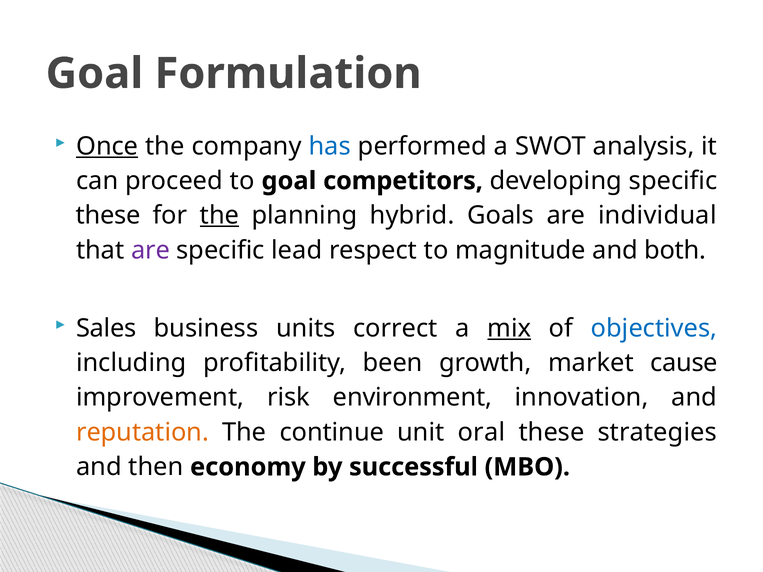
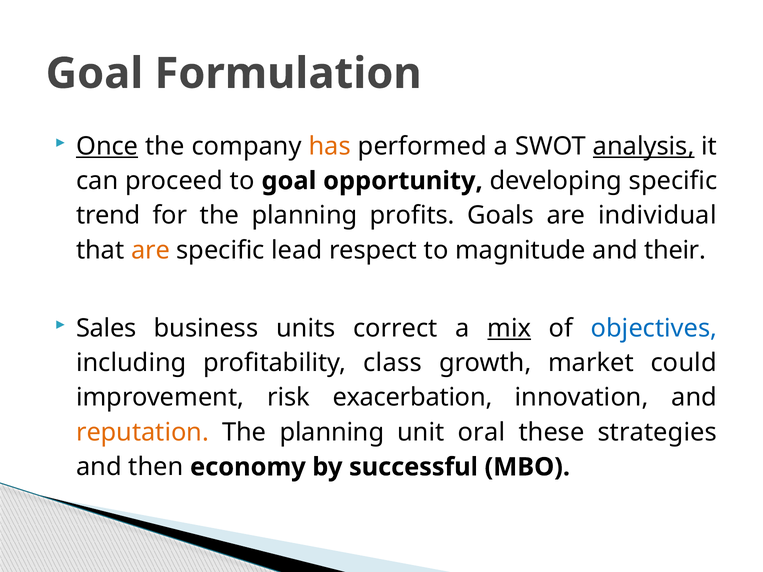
has colour: blue -> orange (330, 146)
analysis underline: none -> present (644, 146)
competitors: competitors -> opportunity (403, 181)
these: these -> trend (108, 216)
the underline: present -> none (220, 216)
hybrid: hybrid -> profits (412, 216)
are colour: purple -> orange (151, 250)
both: both -> their (675, 250)
been: been -> class (393, 363)
cause: cause -> could (684, 363)
environment: environment -> exacerbation (412, 398)
continue: continue -> planning (332, 432)
